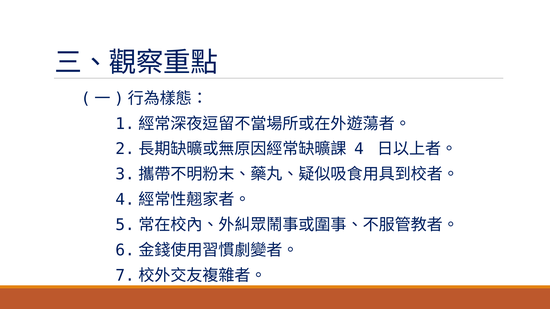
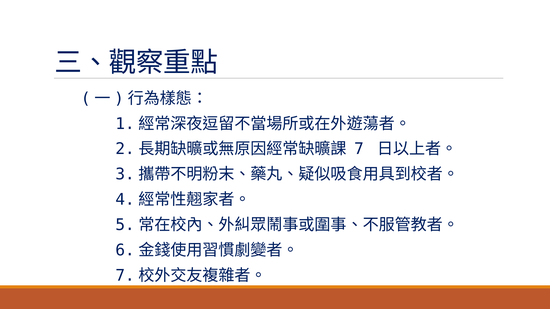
4: 4 -> 7 (359, 149)
